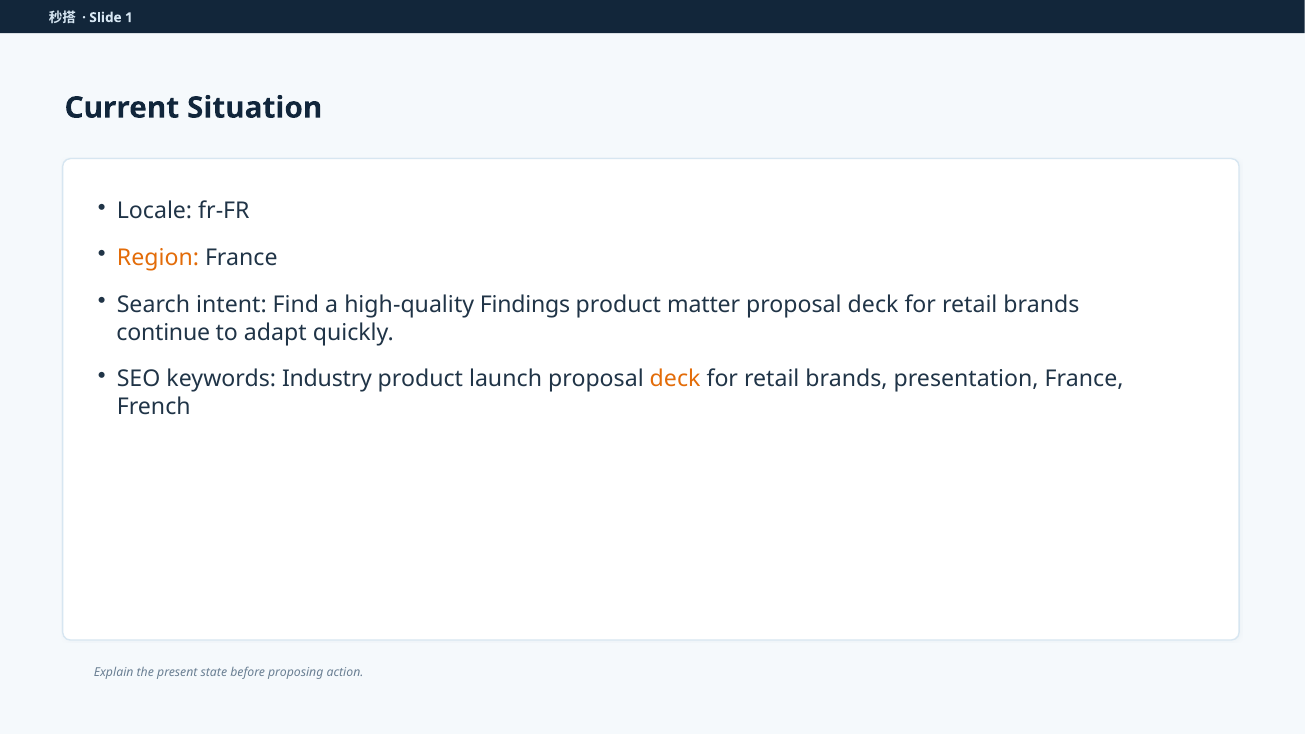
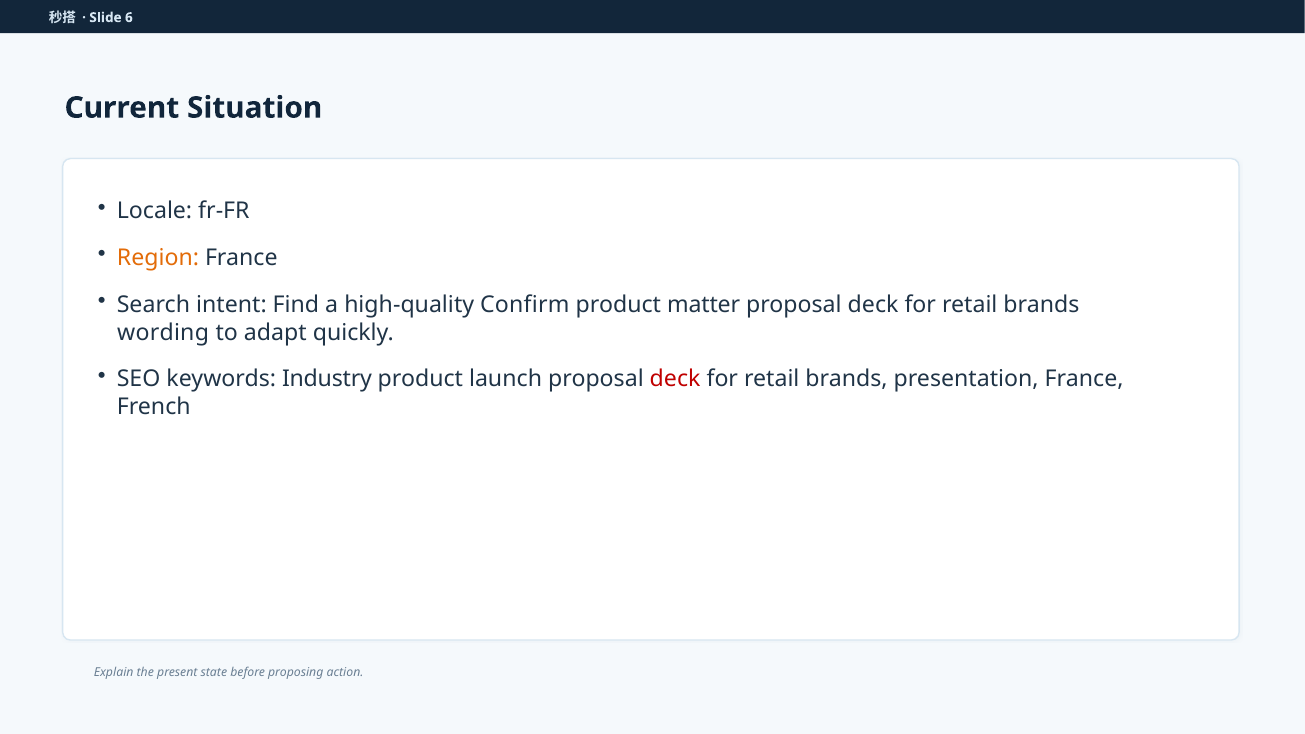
1: 1 -> 6 (129, 18)
Findings: Findings -> Confirm (525, 305)
continue: continue -> wording (163, 333)
deck colour: orange -> red (675, 379)
